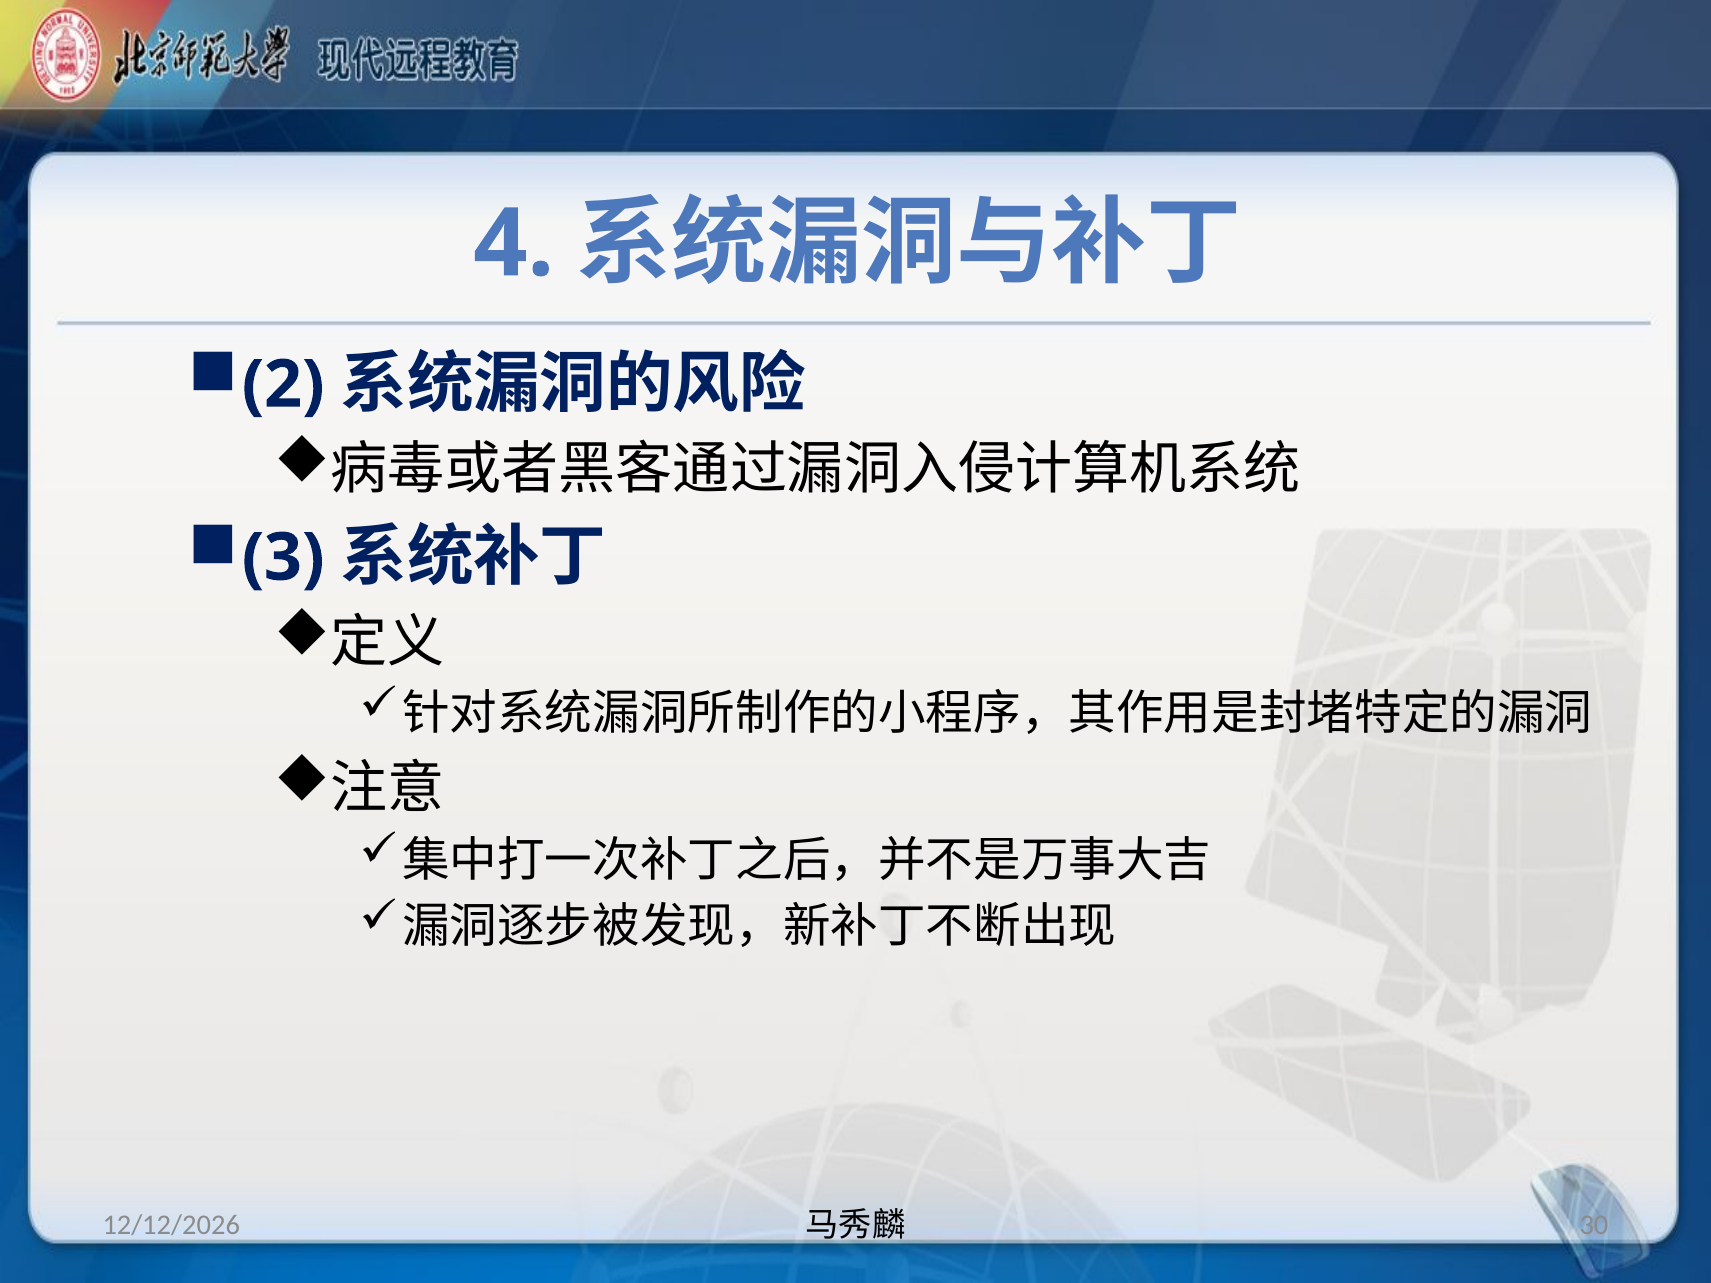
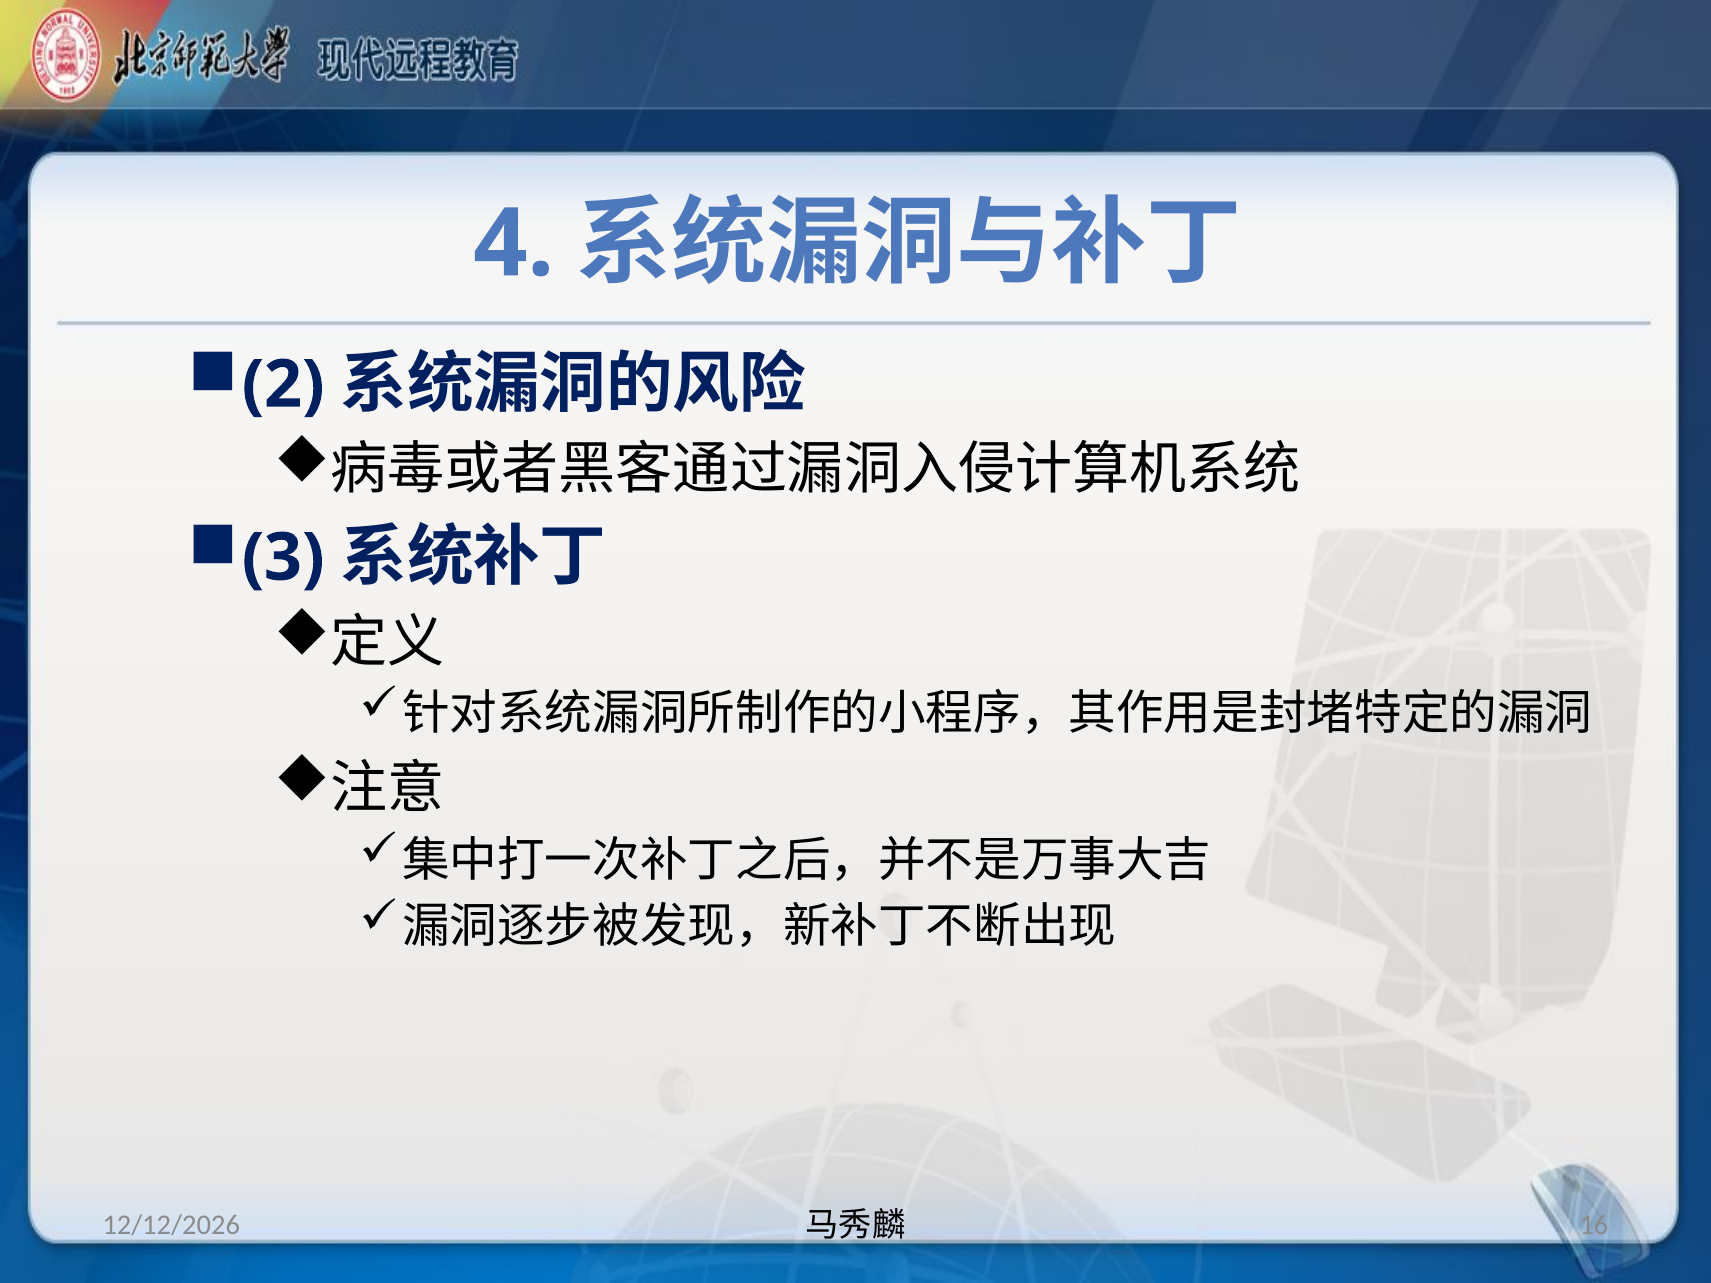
30: 30 -> 16 (1594, 1225)
